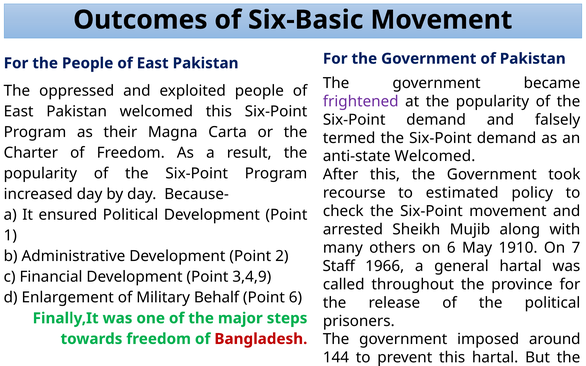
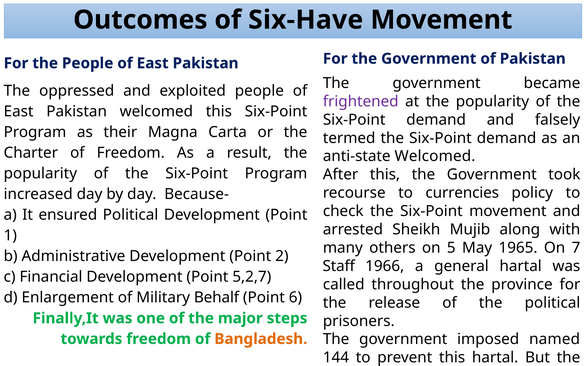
Six-Basic: Six-Basic -> Six-Have (306, 20)
estimated: estimated -> currencies (462, 193)
on 6: 6 -> 5 (451, 248)
1910: 1910 -> 1965 (518, 248)
3,4,9: 3,4,9 -> 5,2,7 (252, 277)
around: around -> named (555, 340)
Bangladesh colour: red -> orange (261, 339)
